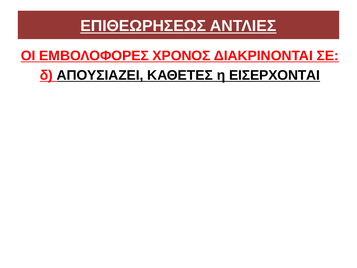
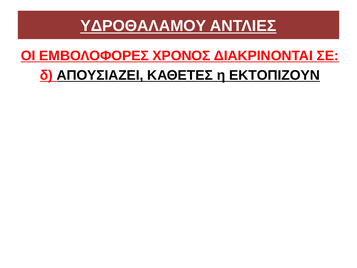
ΕΠΙΘΕΩΡΗΣΕΩΣ: ΕΠΙΘΕΩΡΗΣΕΩΣ -> ΥΔΡΟΘΑΛΑΜΟΥ (143, 26)
ΕΙΣΕΡΧΟΝΤΑΙ: ΕΙΣΕΡΧΟΝΤΑΙ -> ΕΚΤΟΠΙΖΟΥΝ (274, 75)
